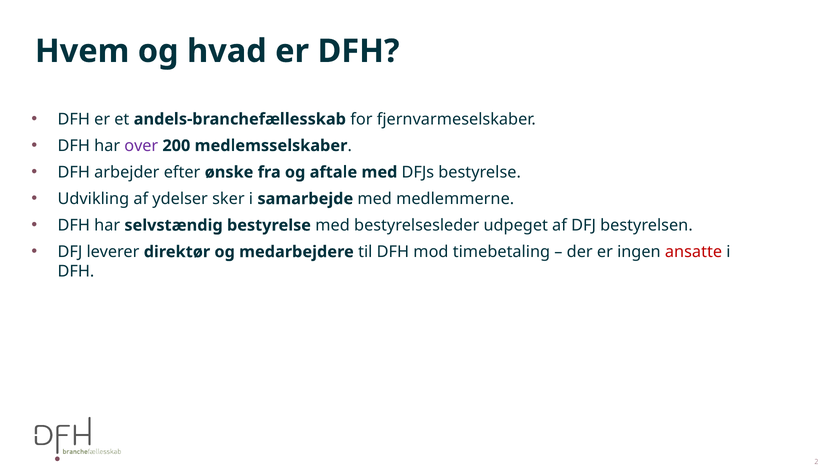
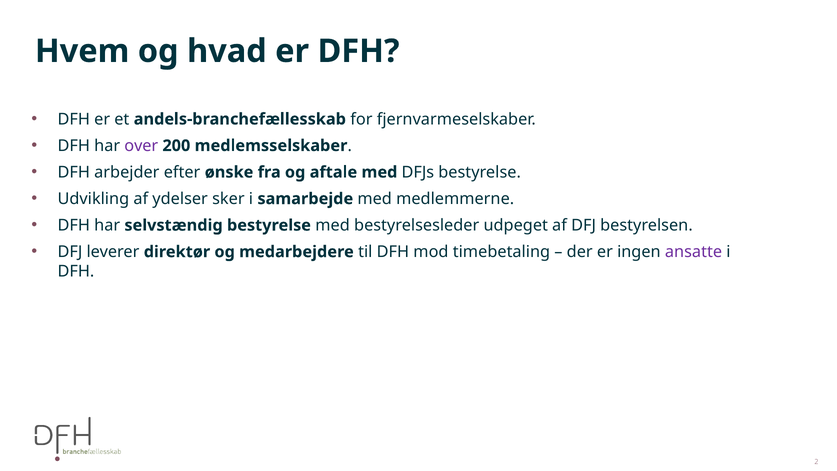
ansatte colour: red -> purple (694, 252)
